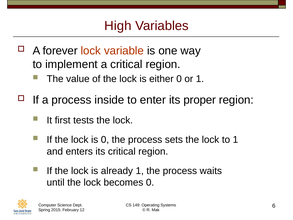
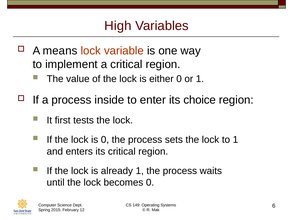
forever: forever -> means (60, 51)
proper: proper -> choice (200, 100)
